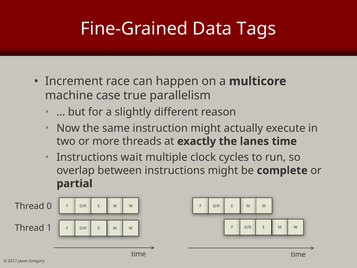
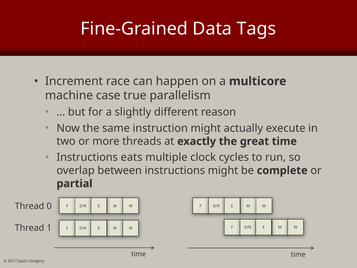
lanes: lanes -> great (255, 141)
wait: wait -> eats (132, 157)
